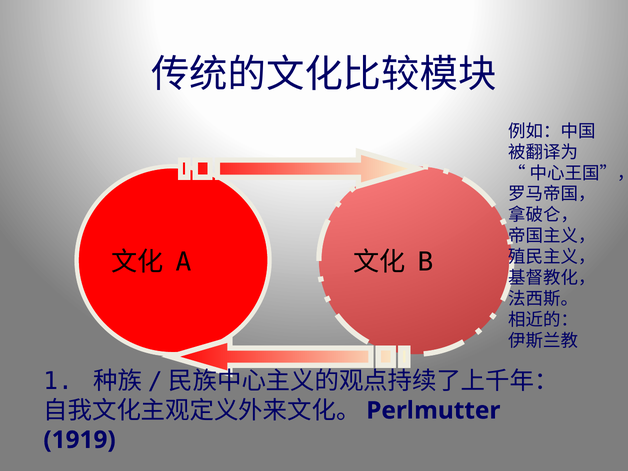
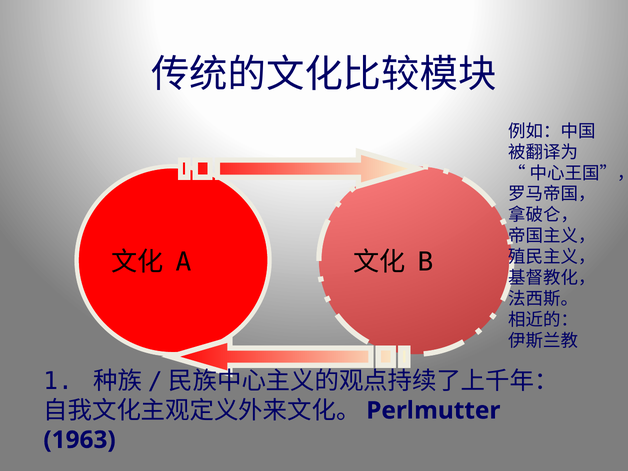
1919: 1919 -> 1963 (80, 440)
